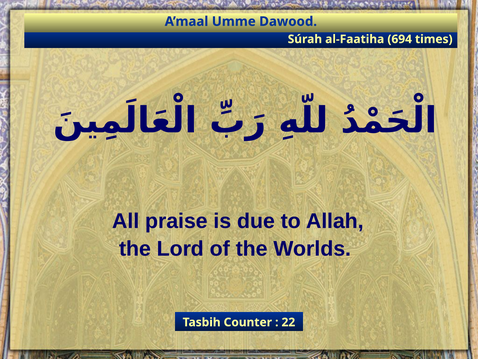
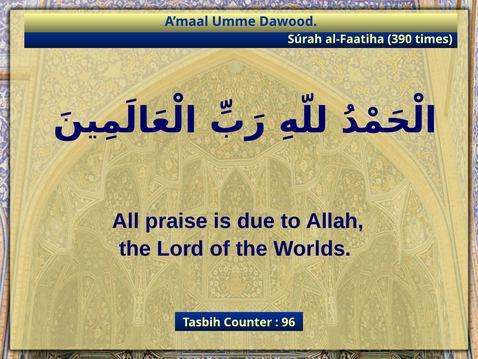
694: 694 -> 390 (400, 39)
22: 22 -> 96 (288, 322)
